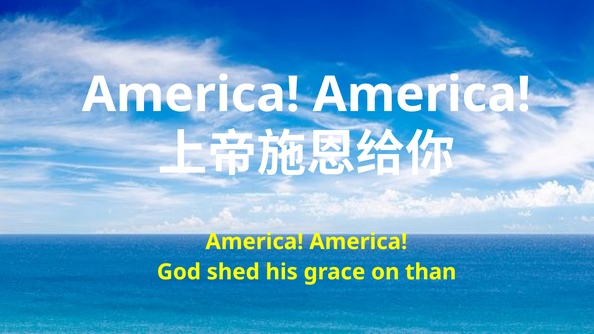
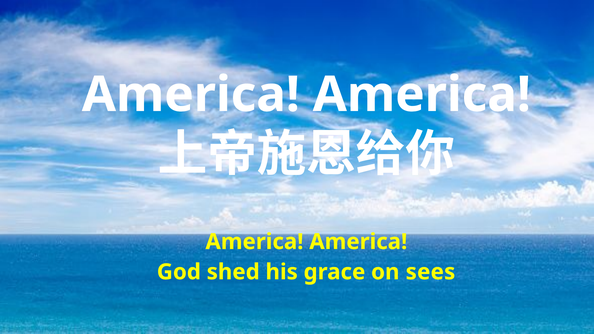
than: than -> sees (430, 272)
